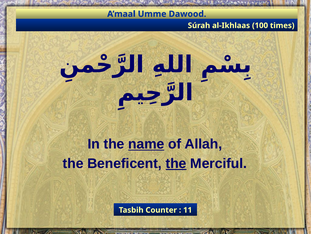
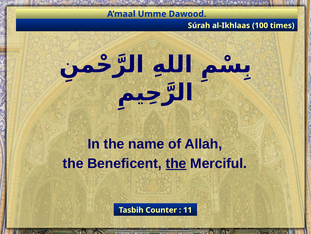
name underline: present -> none (146, 144)
